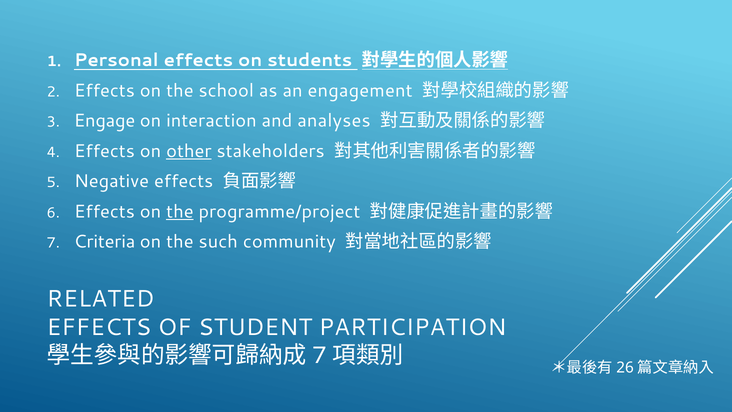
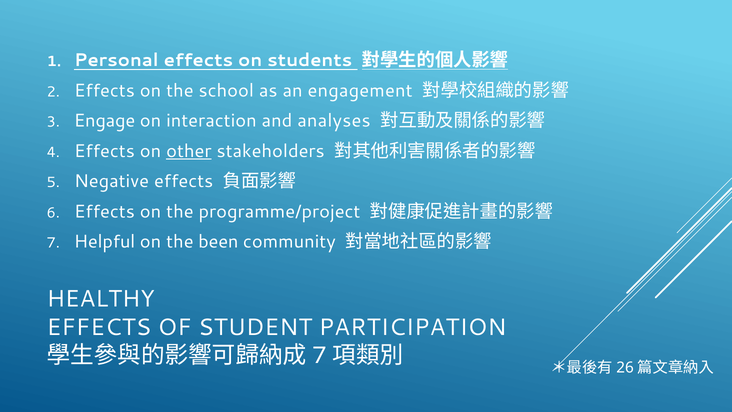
the underline: present -> none (180, 211)
Criteria: Criteria -> Helpful (105, 242)
such: such -> been (218, 242)
RELATED: RELATED -> HEALTHY (101, 299)
